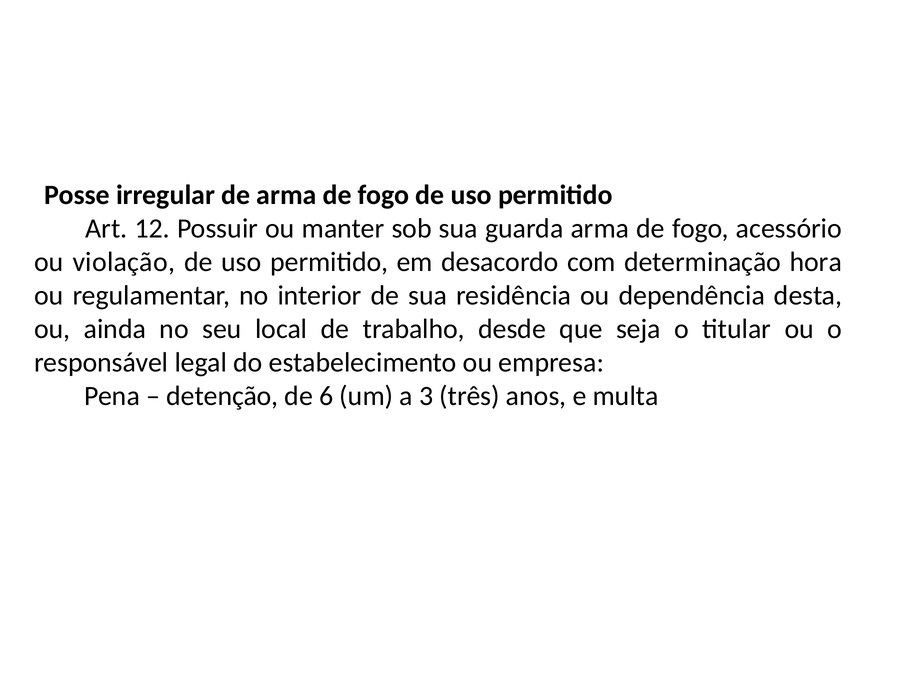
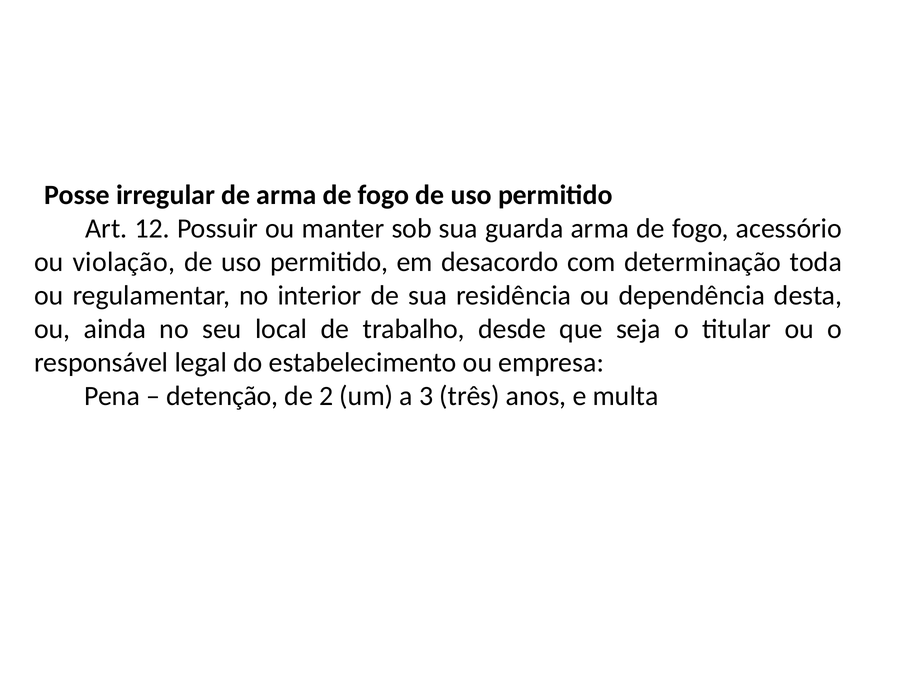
hora: hora -> toda (816, 262)
6: 6 -> 2 (326, 396)
